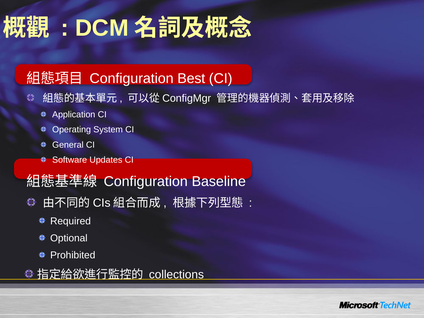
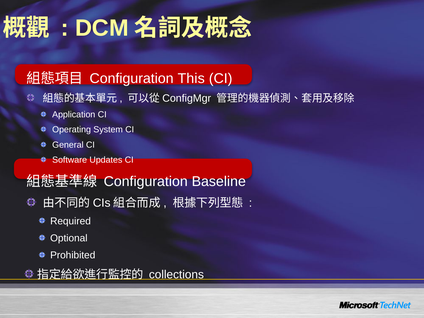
Best: Best -> This (191, 78)
